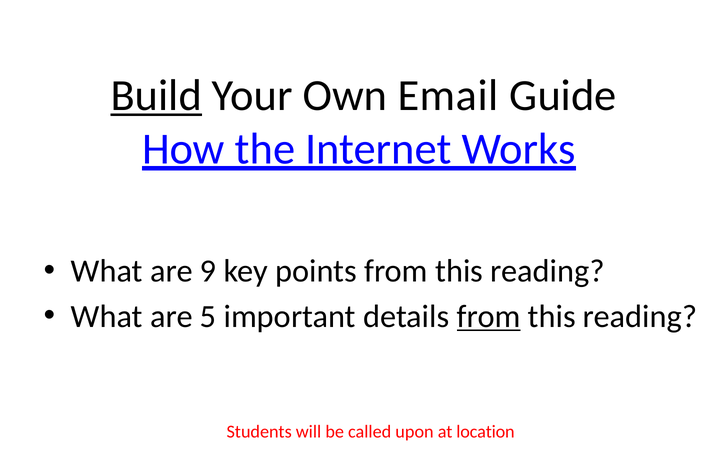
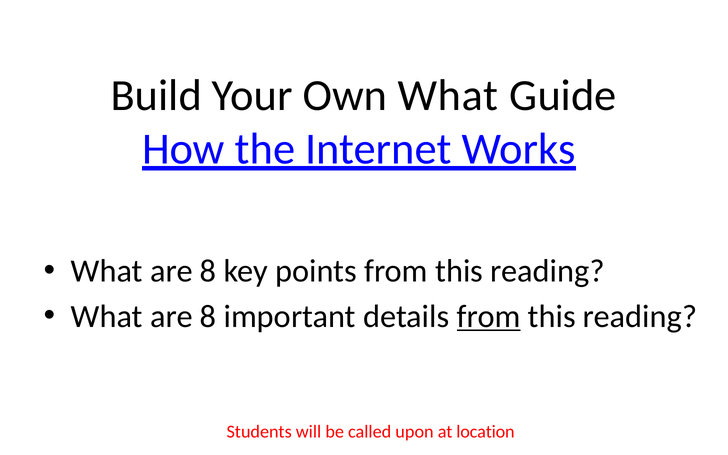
Build underline: present -> none (156, 96)
Own Email: Email -> What (448, 96)
9: 9 -> 8 (208, 271)
5: 5 -> 8 (208, 316)
